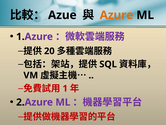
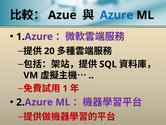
Azure colour: orange -> blue (117, 15)
